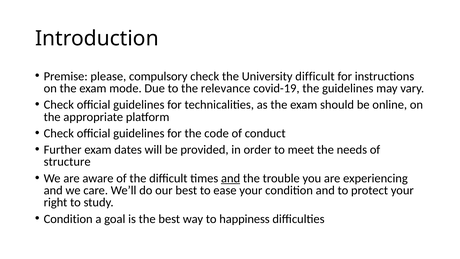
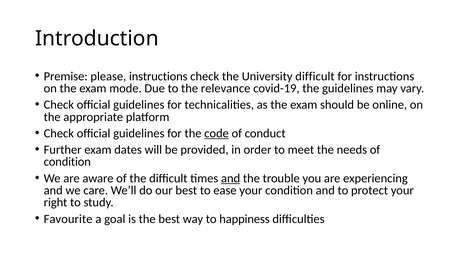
please compulsory: compulsory -> instructions (158, 76)
code underline: none -> present (217, 133)
structure: structure -> condition (67, 162)
Condition: Condition -> Favourite (68, 219)
